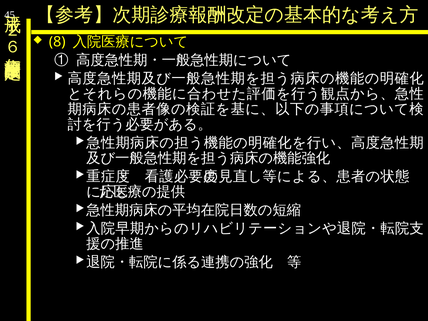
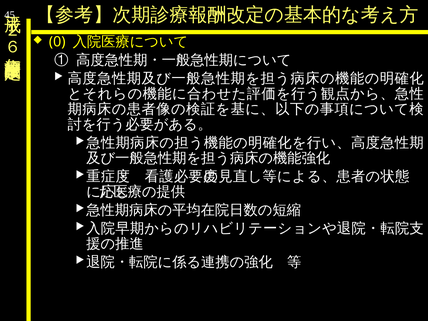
8: 8 -> 0 (57, 42)
